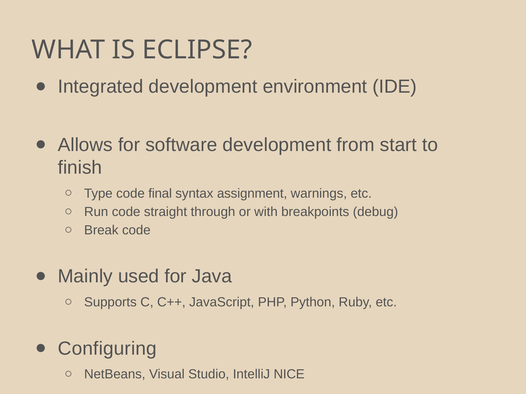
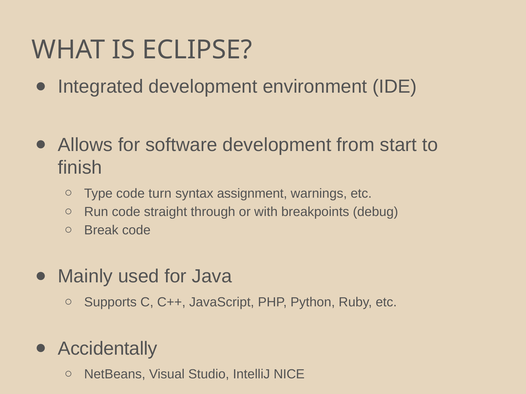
final: final -> turn (160, 194)
Configuring: Configuring -> Accidentally (108, 349)
